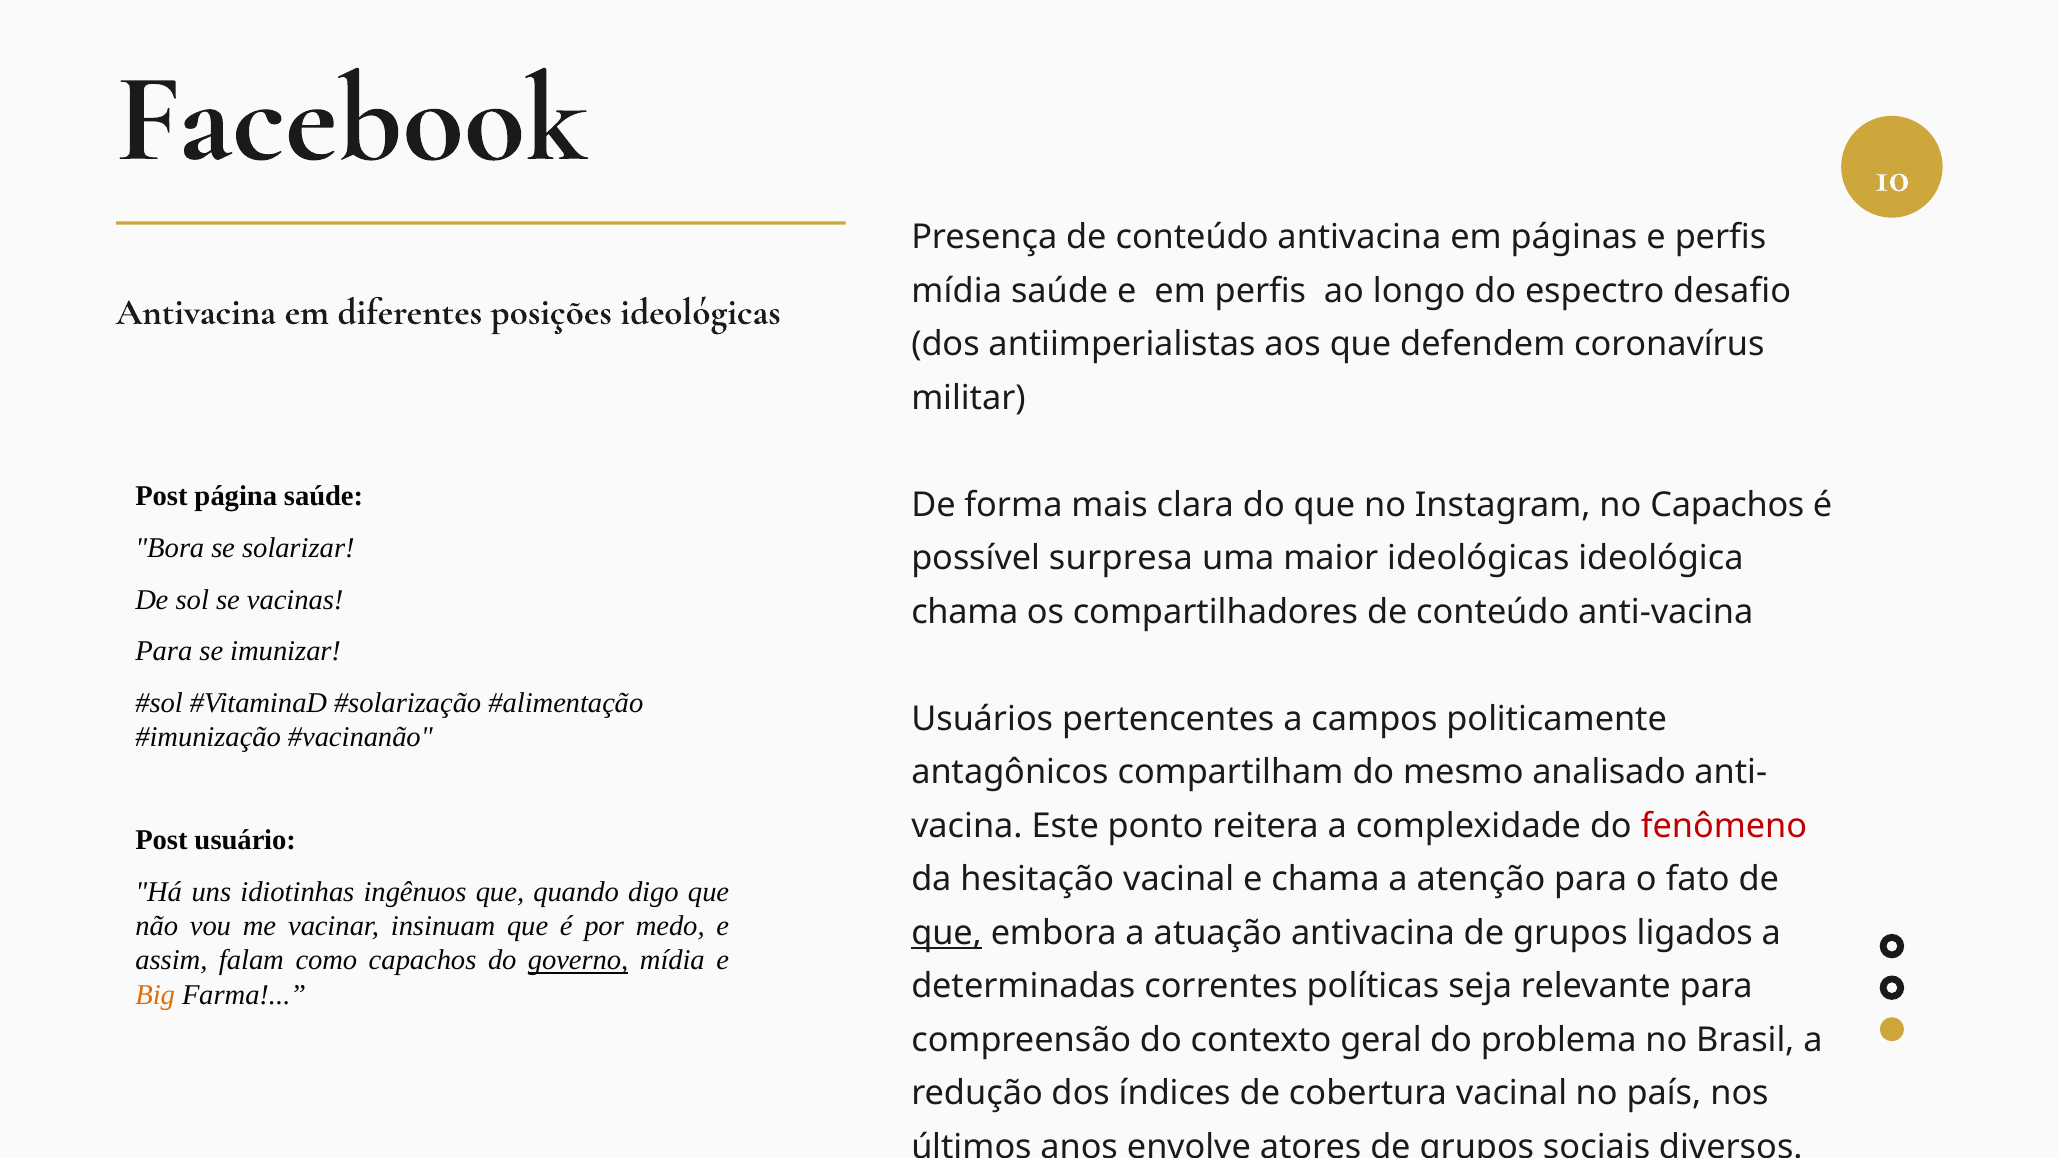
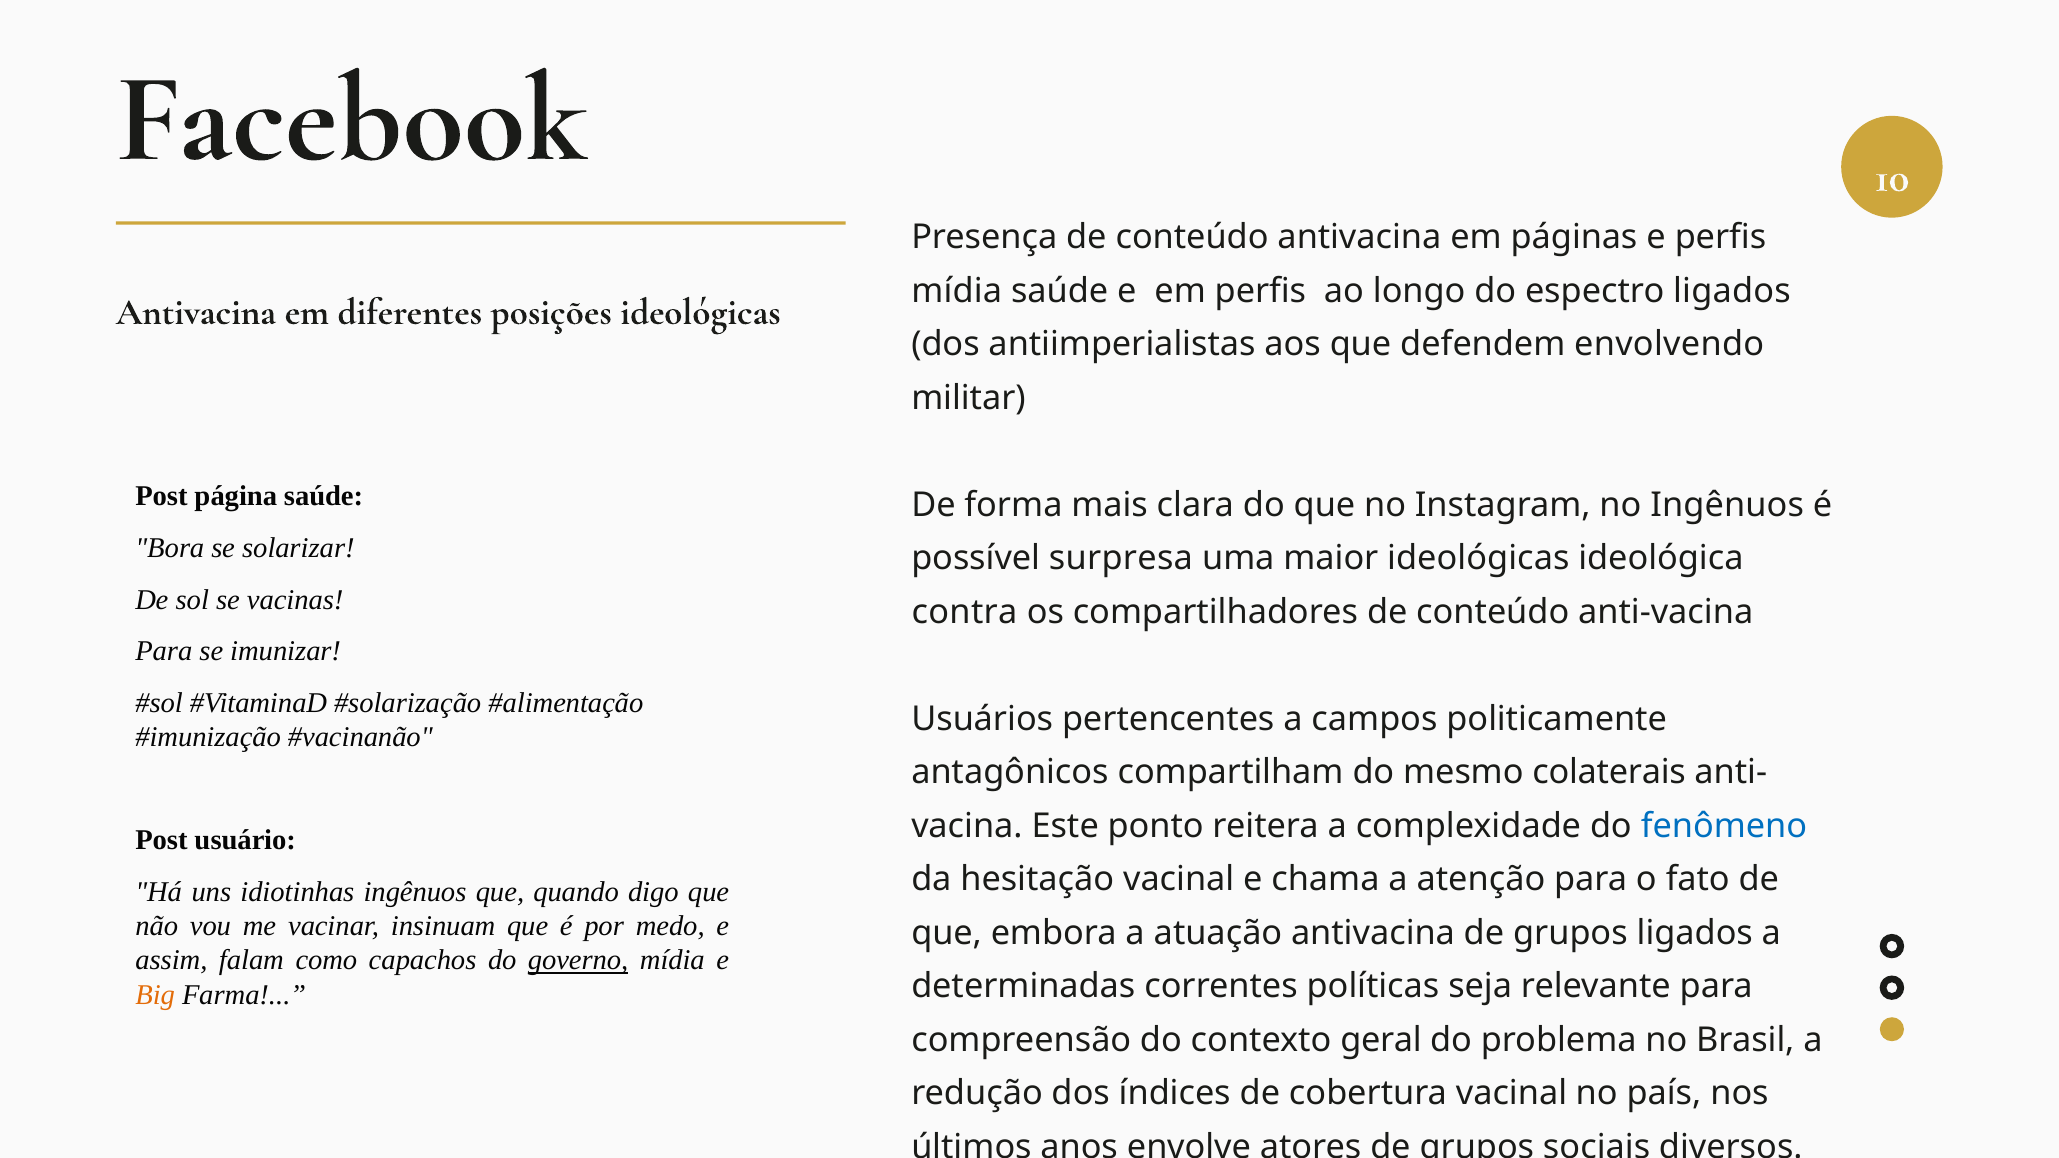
espectro desafio: desafio -> ligados (1732, 291)
coronavírus: coronavírus -> envolvendo (1669, 345)
no Capachos: Capachos -> Ingênuos (1727, 505)
chama: chama -> contra (965, 612)
analisado: analisado -> colaterais (1609, 773)
fenômeno colour: red -> blue (1724, 826)
que underline: present -> none (947, 933)
